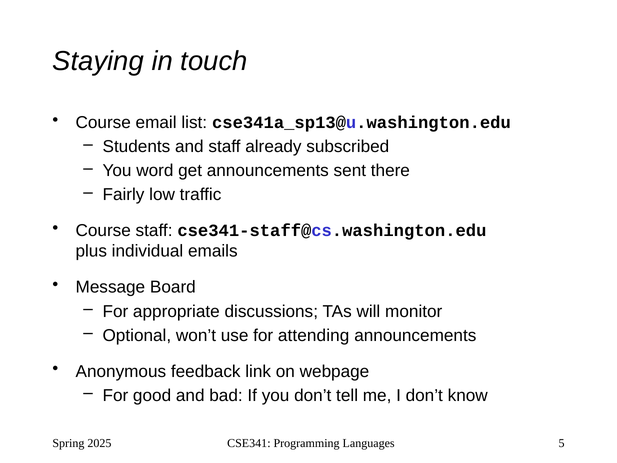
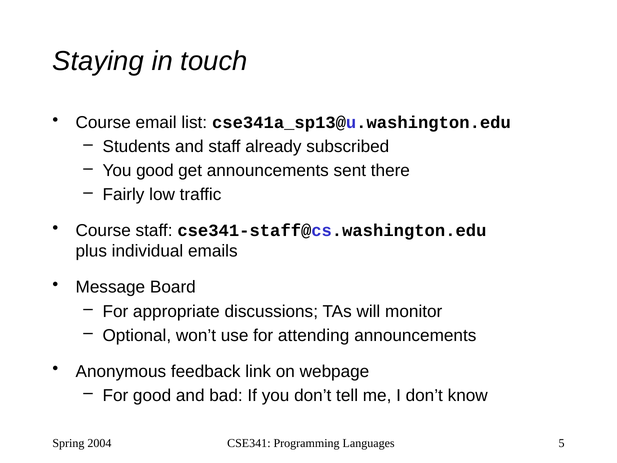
You word: word -> good (155, 171)
2025: 2025 -> 2004 (99, 443)
